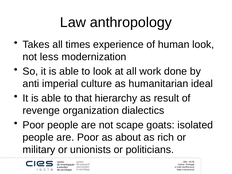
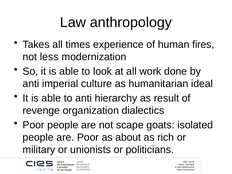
human look: look -> fires (203, 45)
to that: that -> anti (84, 98)
